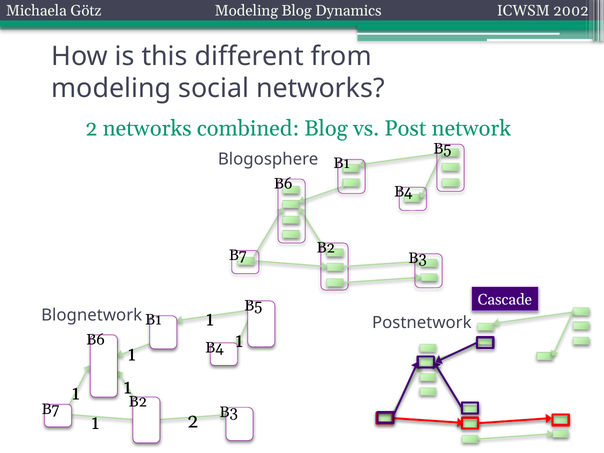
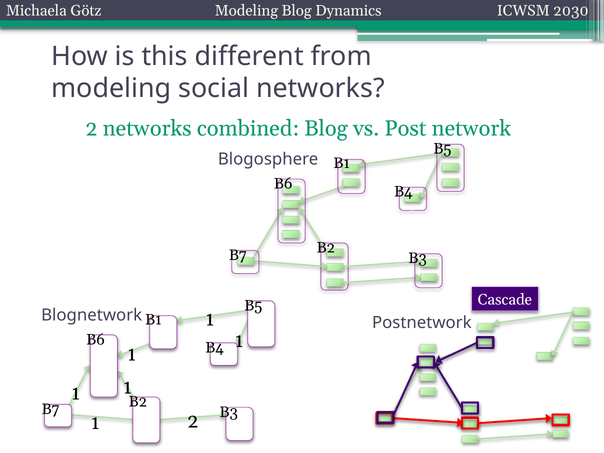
2002: 2002 -> 2030 (571, 11)
